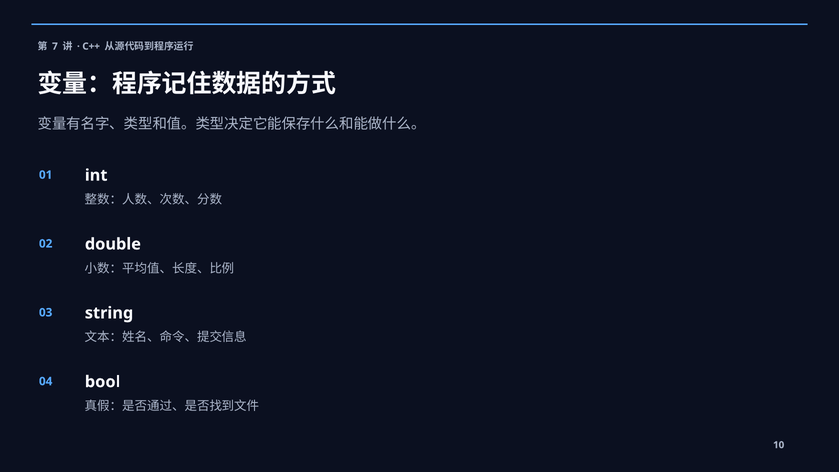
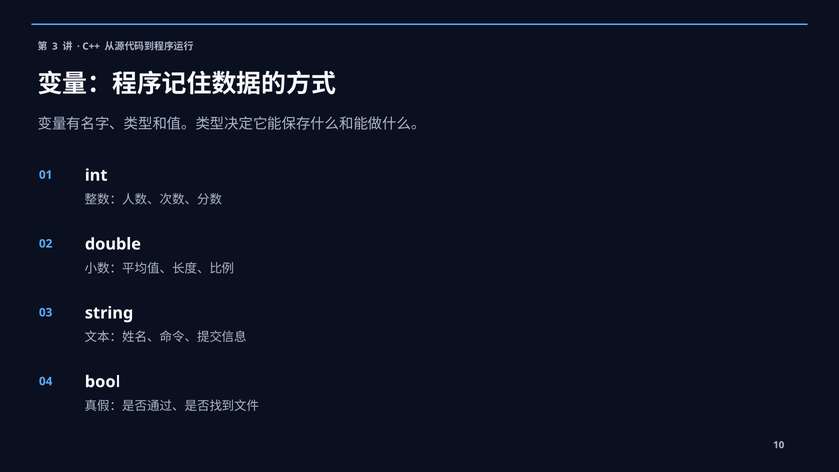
7: 7 -> 3 (55, 46)
